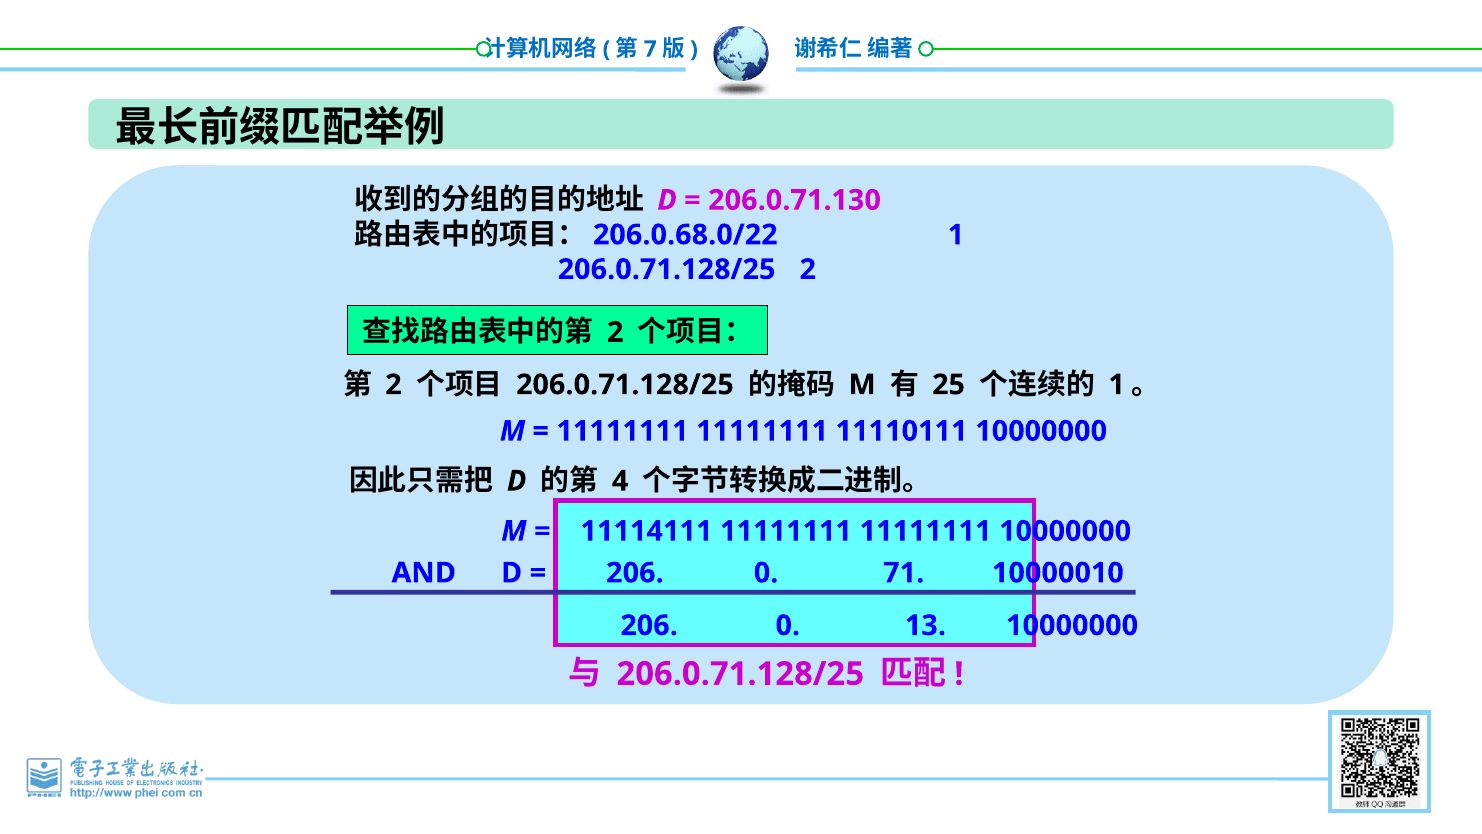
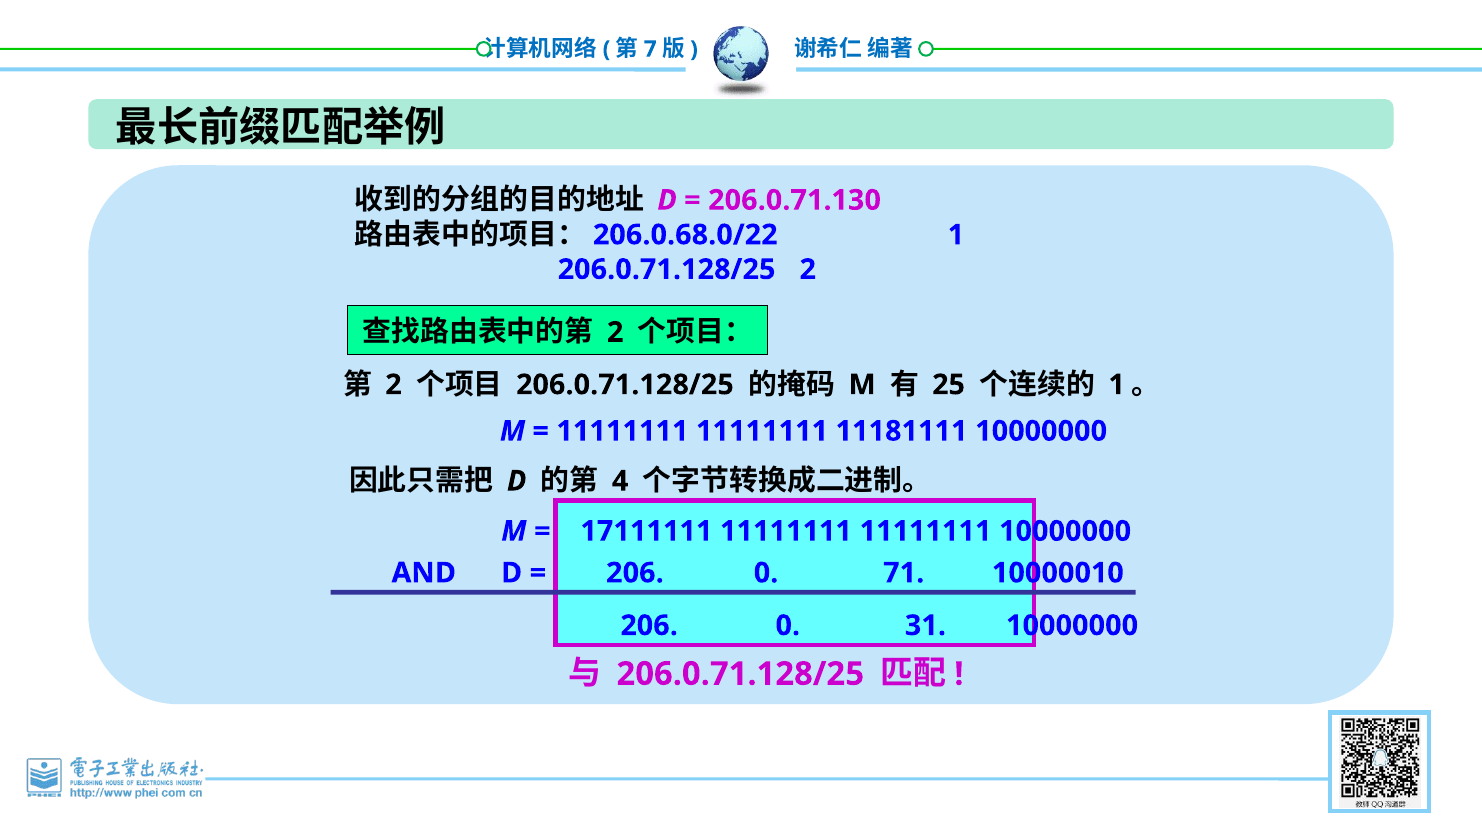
11110111: 11110111 -> 11181111 (902, 431)
11114111: 11114111 -> 17111111 (646, 531)
13: 13 -> 31 (925, 625)
